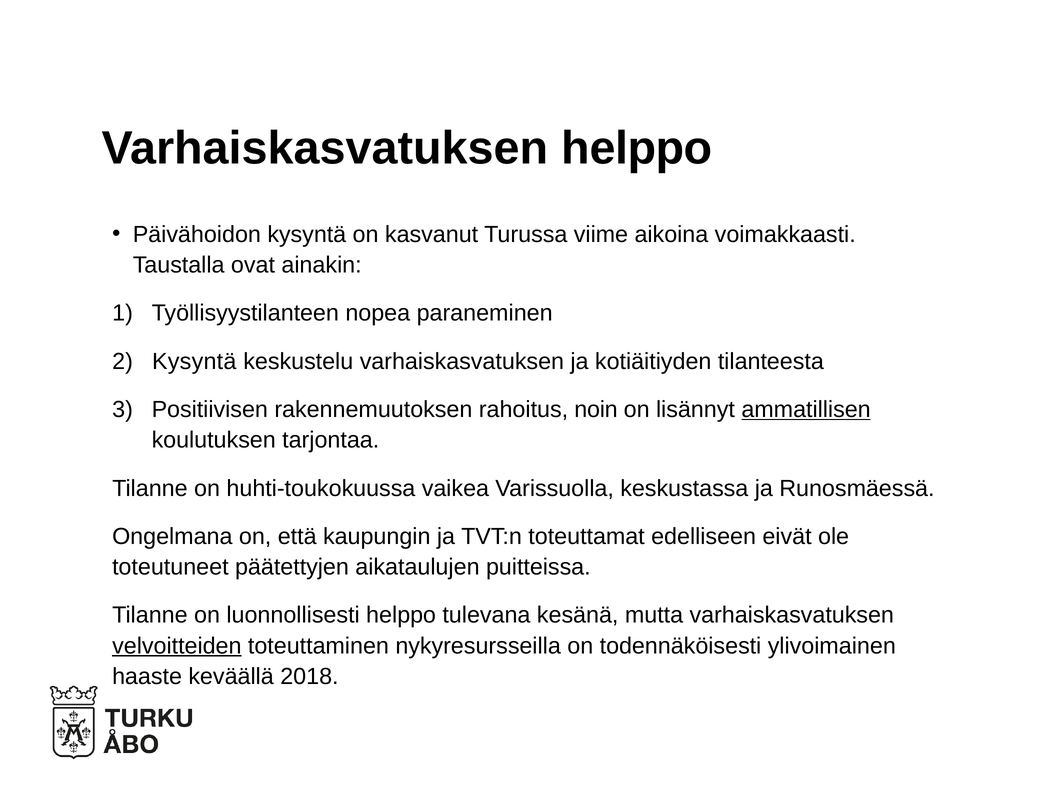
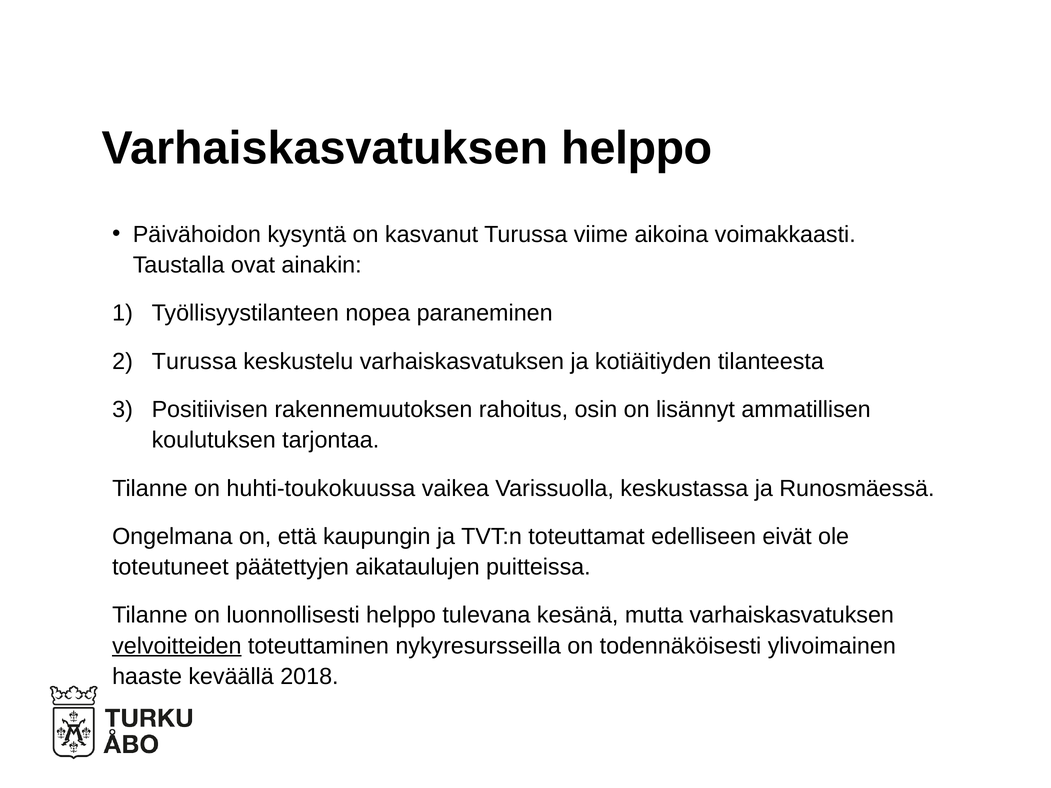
Kysyntä: Kysyntä -> Turussa (194, 361)
noin: noin -> osin (596, 410)
ammatillisen underline: present -> none (806, 410)
